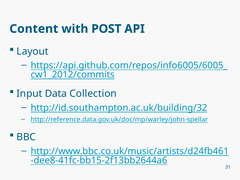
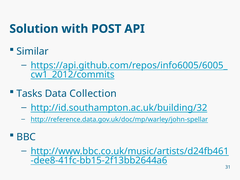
Content: Content -> Solution (34, 29)
Layout: Layout -> Similar (33, 51)
Input: Input -> Tasks (29, 94)
